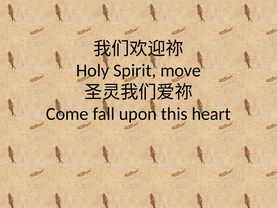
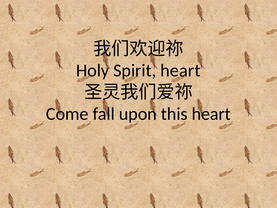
Spirit move: move -> heart (180, 70)
